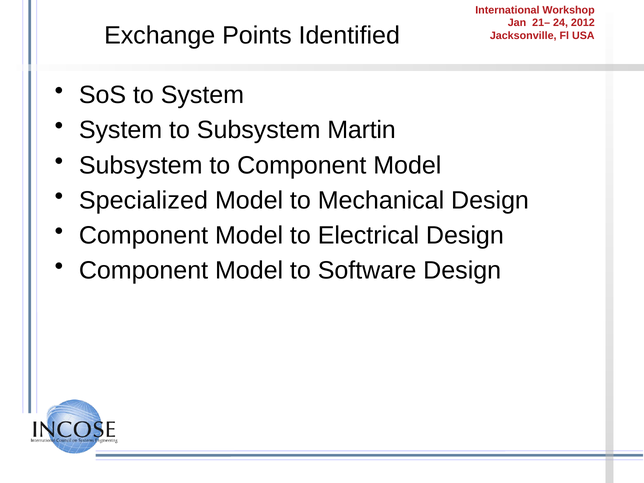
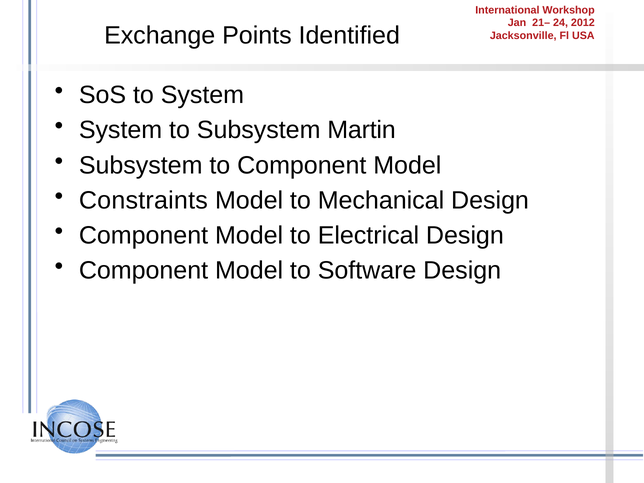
Specialized: Specialized -> Constraints (143, 200)
